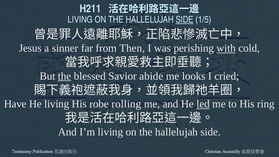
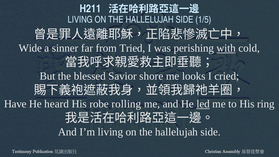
SIDE underline: present -> none (185, 20)
Jesus: Jesus -> Wide (30, 48)
Then: Then -> Tried (132, 48)
the underline: present -> none (65, 76)
abide: abide -> shore (151, 76)
He living: living -> heard (57, 104)
